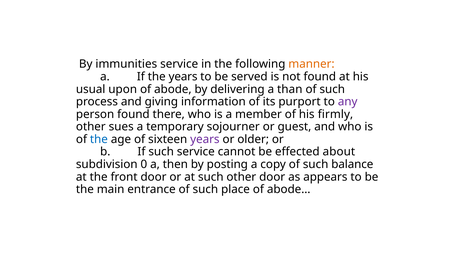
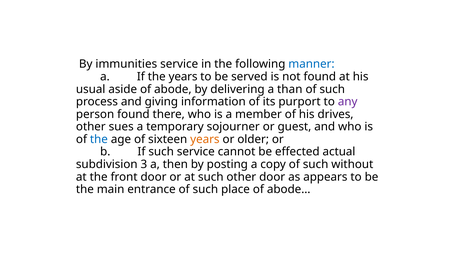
manner colour: orange -> blue (311, 64)
upon: upon -> aside (123, 89)
firmly: firmly -> drives (336, 114)
years colour: purple -> orange (205, 139)
about: about -> actual (339, 152)
0: 0 -> 3 (144, 164)
balance: balance -> without (352, 164)
